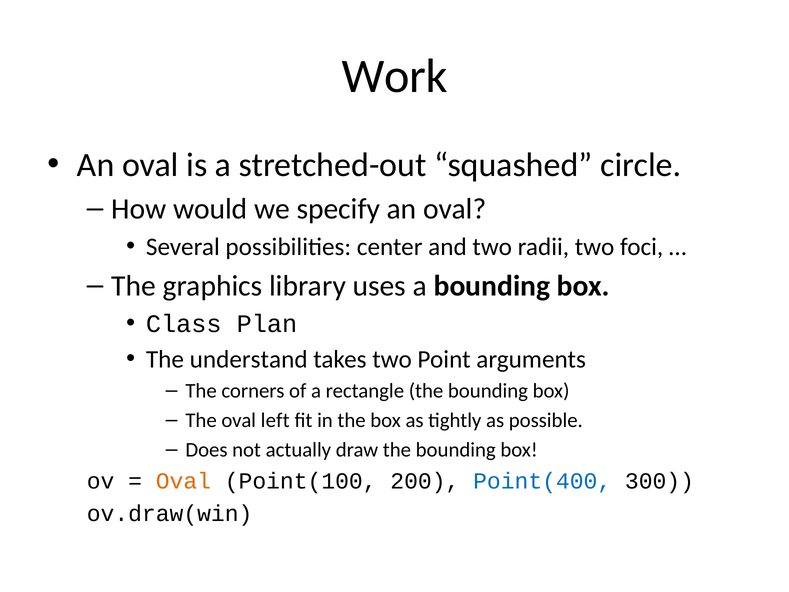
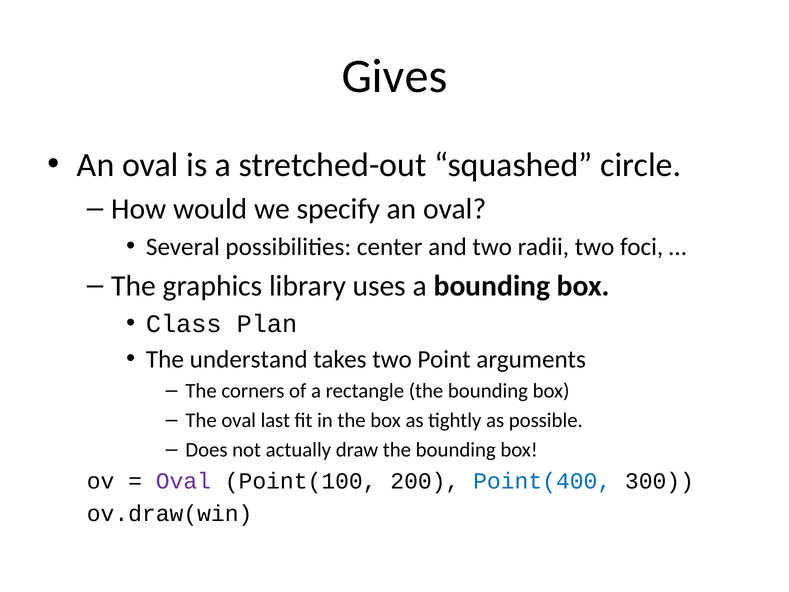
Work: Work -> Gives (394, 76)
left: left -> last (275, 420)
Oval colour: orange -> purple (183, 481)
